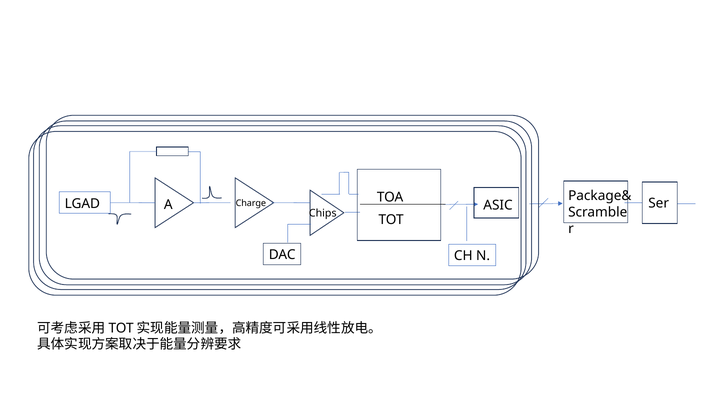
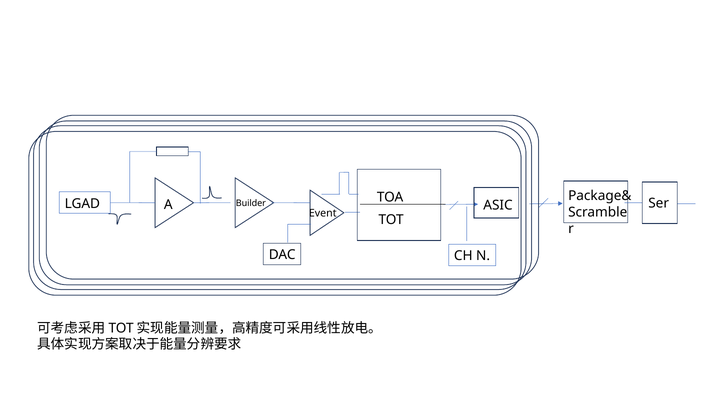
Charge: Charge -> Builder (251, 203)
Chips: Chips -> Event (323, 213)
